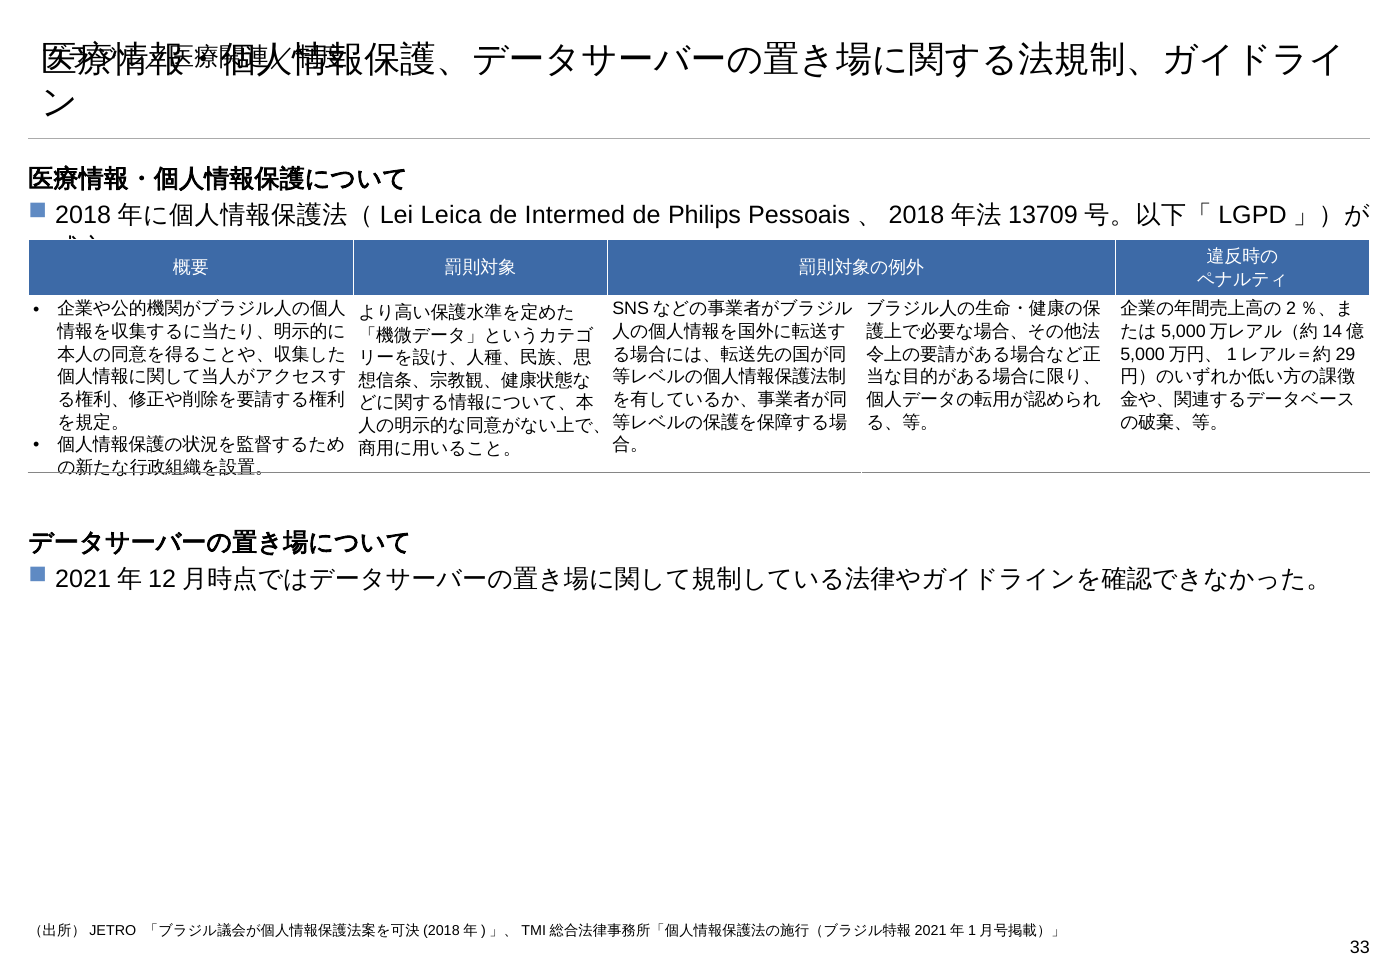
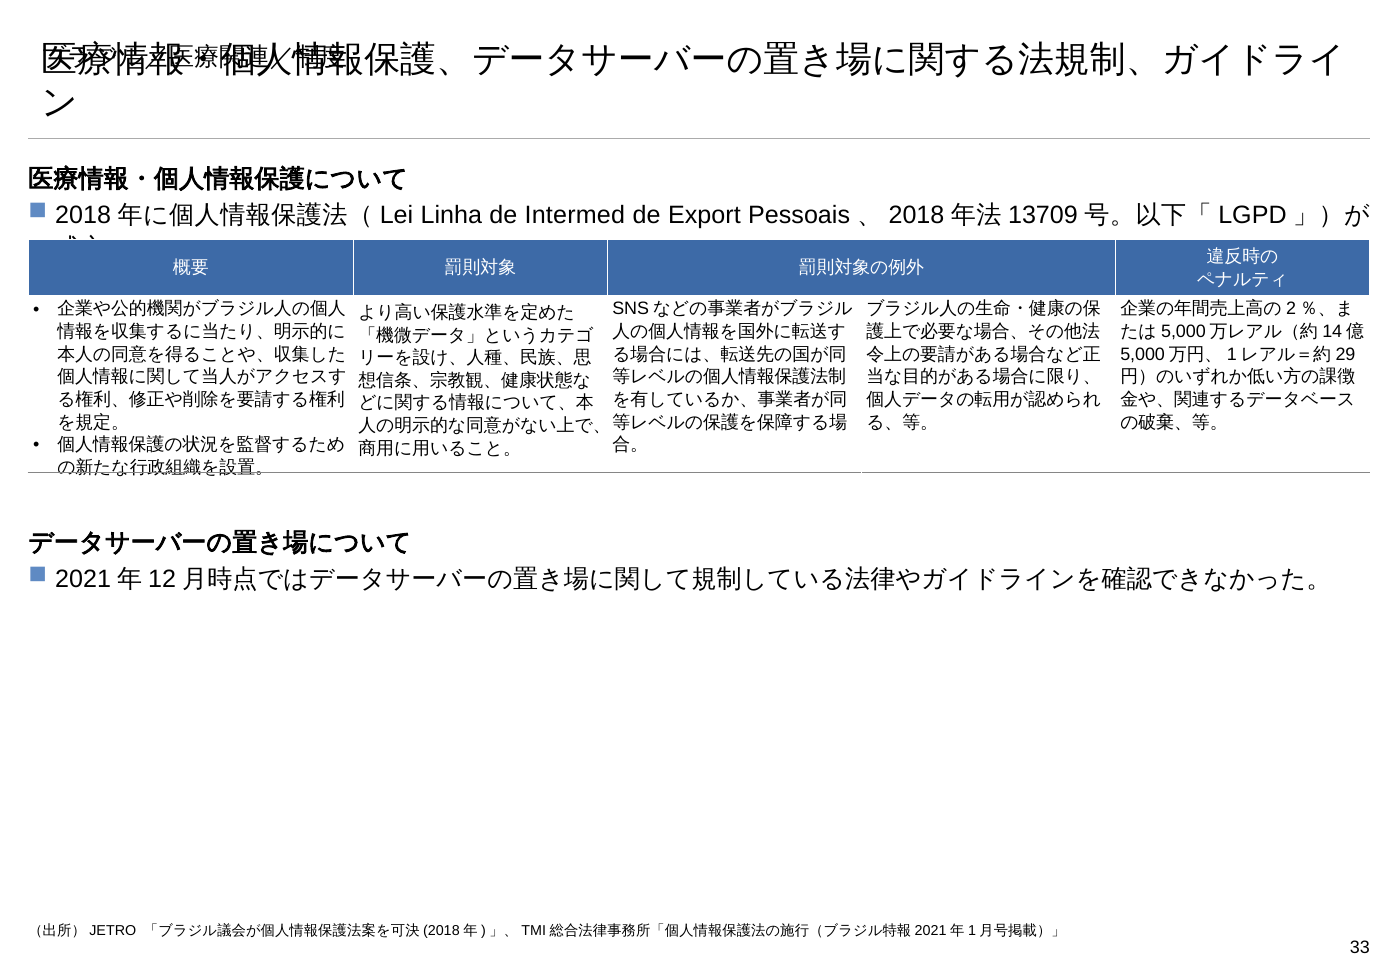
Leica: Leica -> Linha (451, 215)
Philips: Philips -> Export (704, 215)
